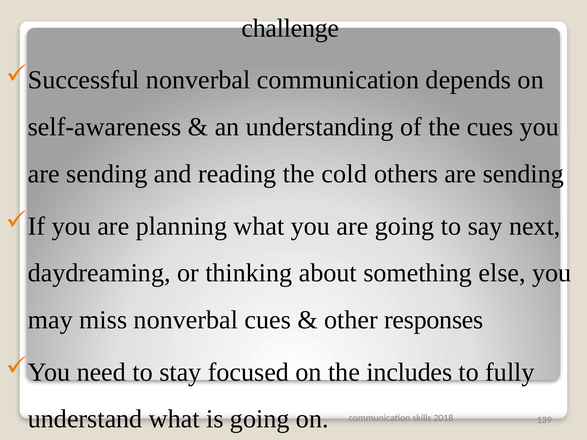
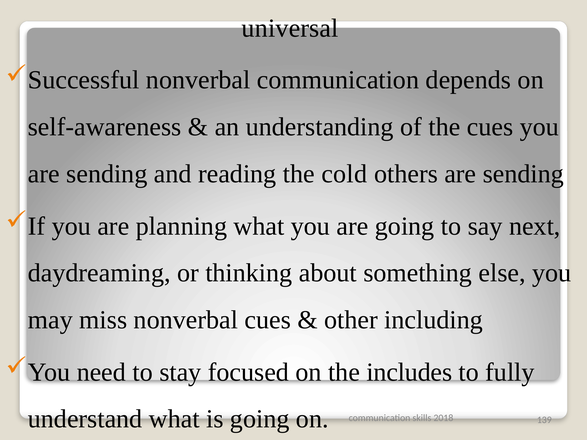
challenge: challenge -> universal (290, 28)
responses: responses -> including (434, 320)
